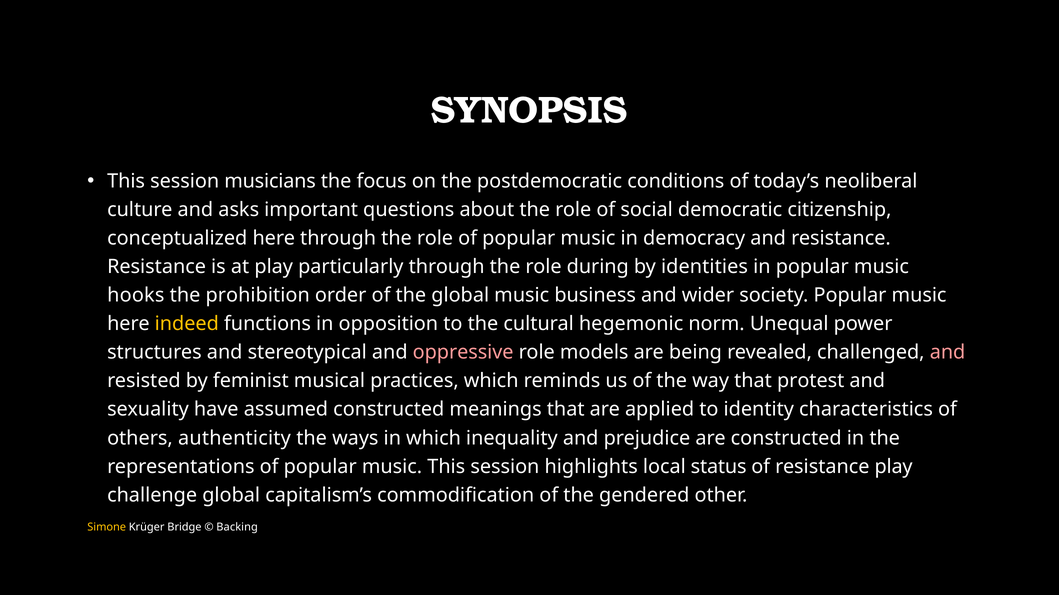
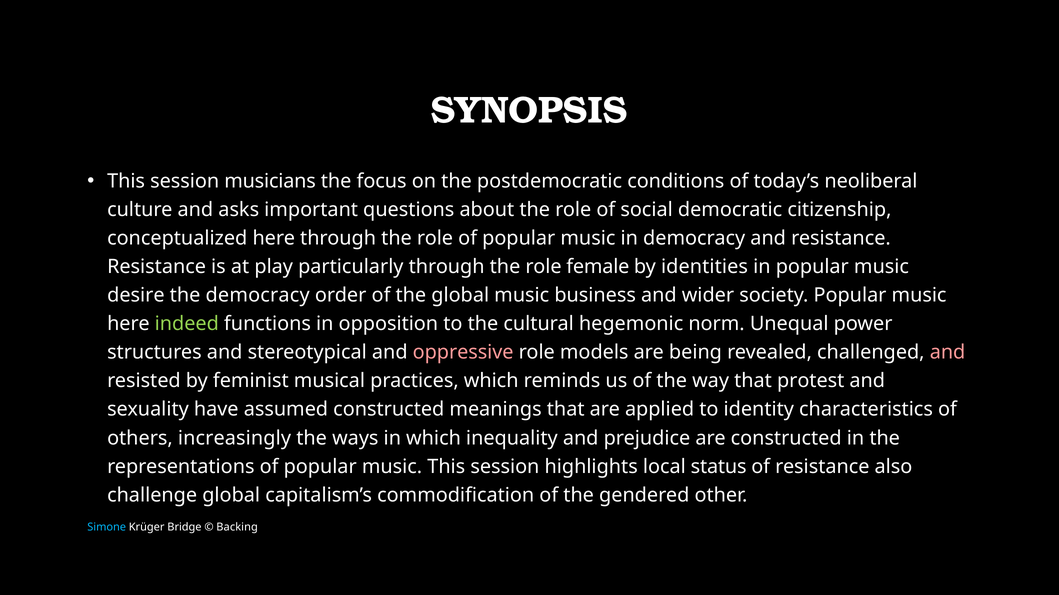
during: during -> female (598, 267)
hooks: hooks -> desire (136, 296)
the prohibition: prohibition -> democracy (258, 296)
indeed colour: yellow -> light green (187, 324)
authenticity: authenticity -> increasingly (234, 439)
resistance play: play -> also (893, 467)
Simone colour: yellow -> light blue (107, 528)
